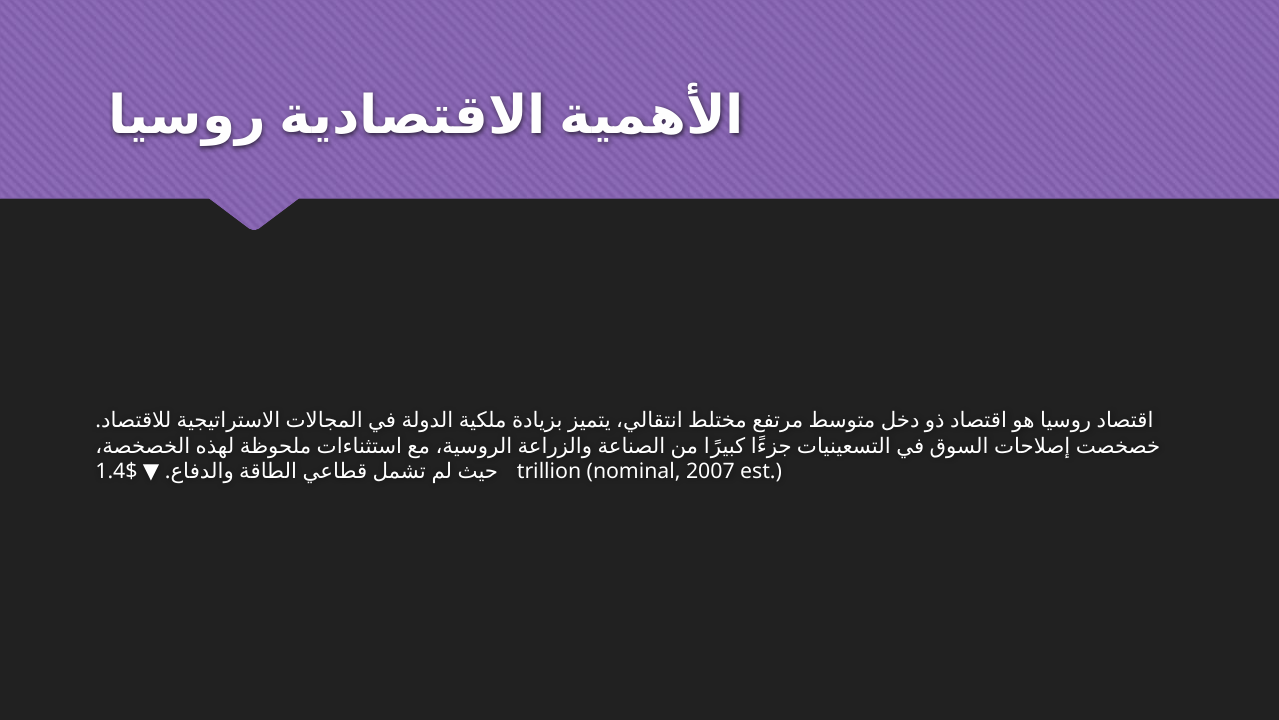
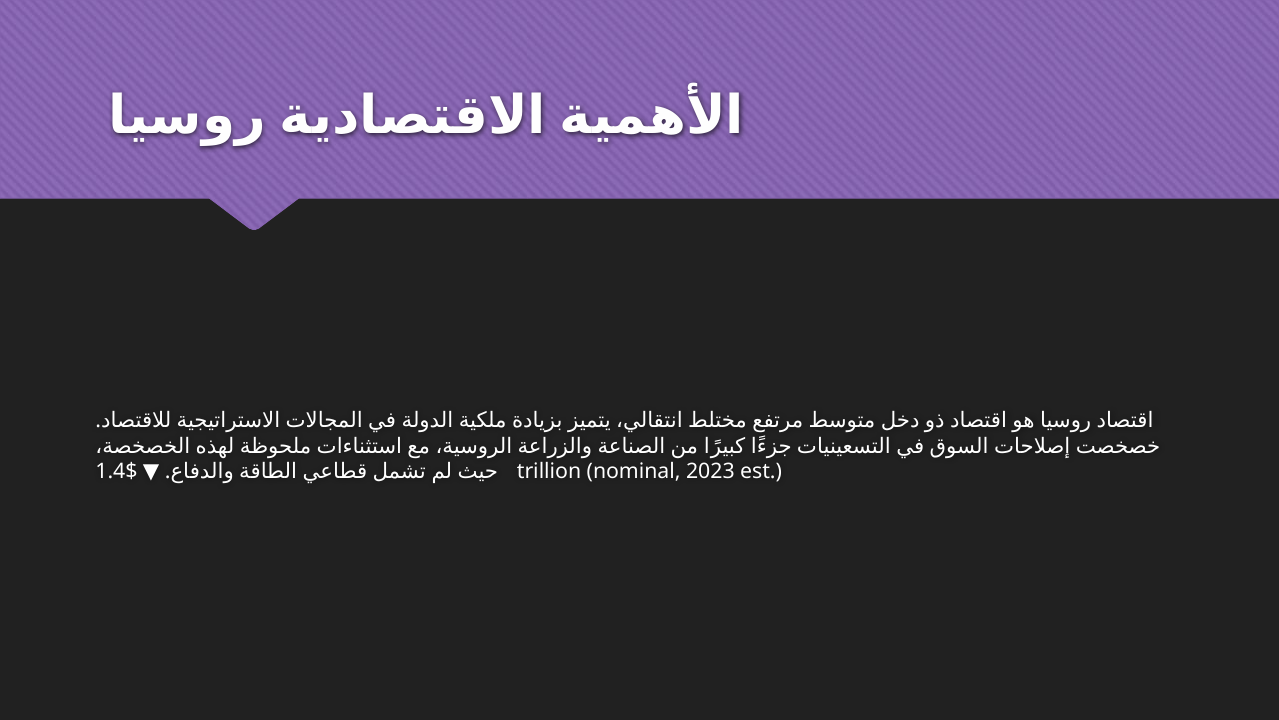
2007: 2007 -> 2023 (710, 471)
